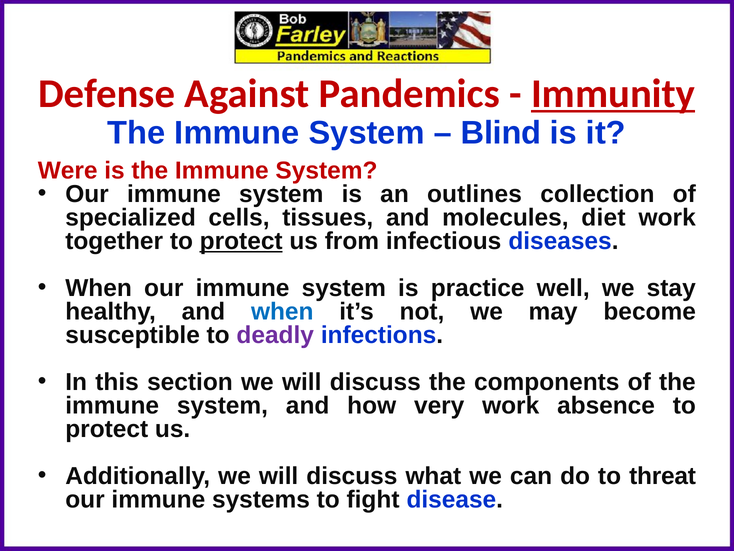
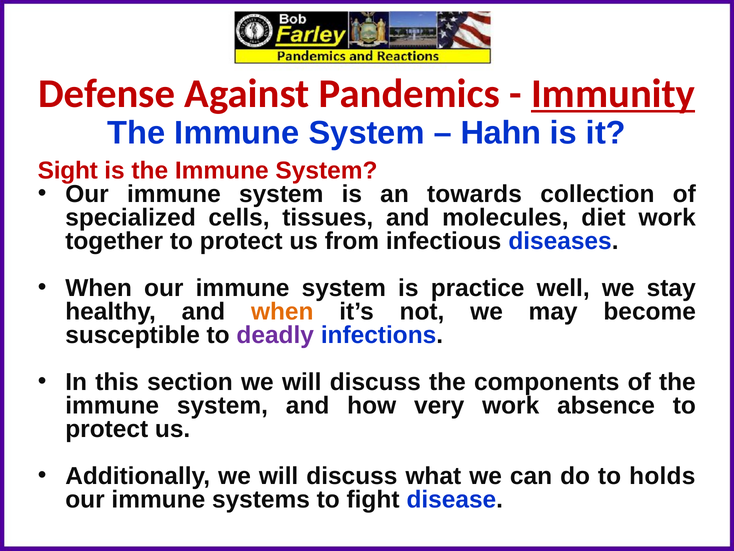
Blind: Blind -> Hahn (501, 133)
Were: Were -> Sight (68, 170)
outlines: outlines -> towards (474, 194)
protect underline: present -> none (241, 241)
when colour: blue -> orange (282, 311)
threat: threat -> holds (662, 476)
